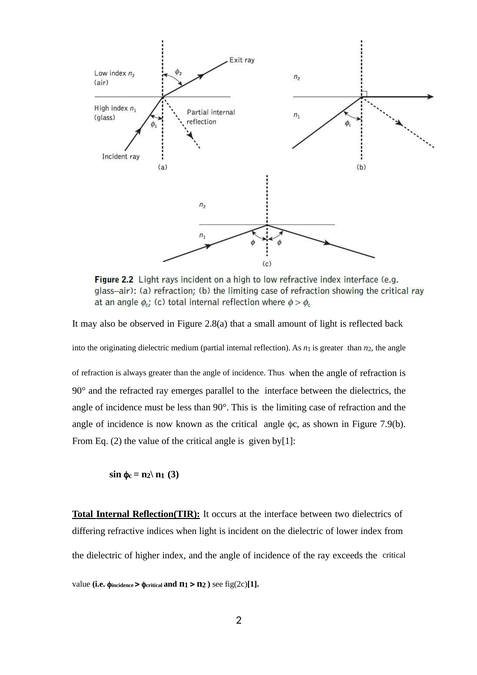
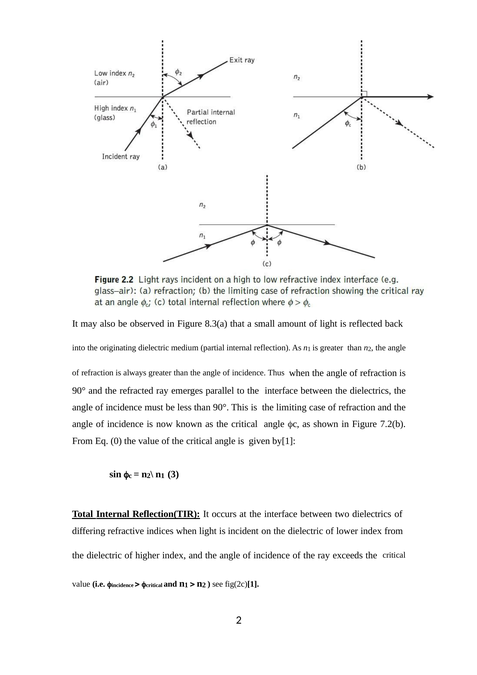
2.8(a: 2.8(a -> 8.3(a (216, 324)
7.9(b: 7.9(b -> 7.2(b (393, 424)
Eq 2: 2 -> 0 (116, 441)
